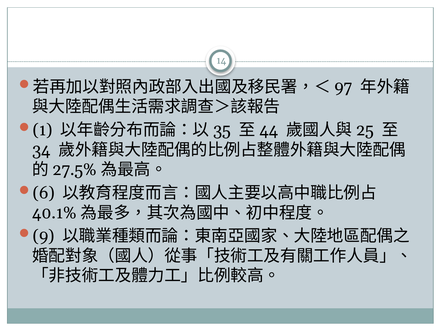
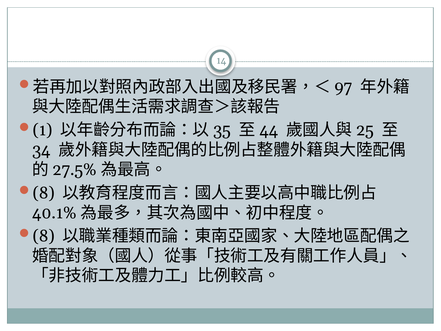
6: 6 -> 8 (44, 193)
9: 9 -> 8 (44, 236)
